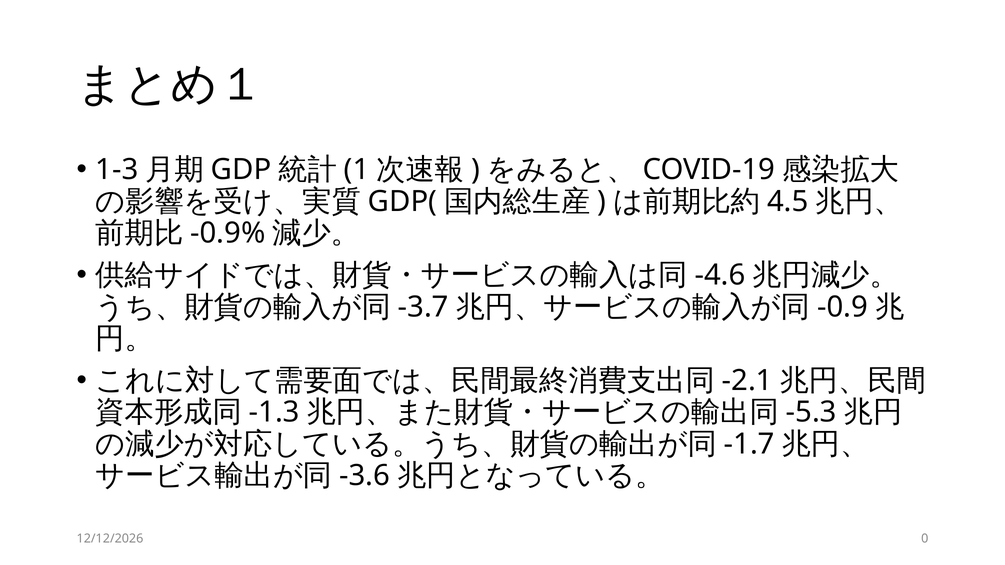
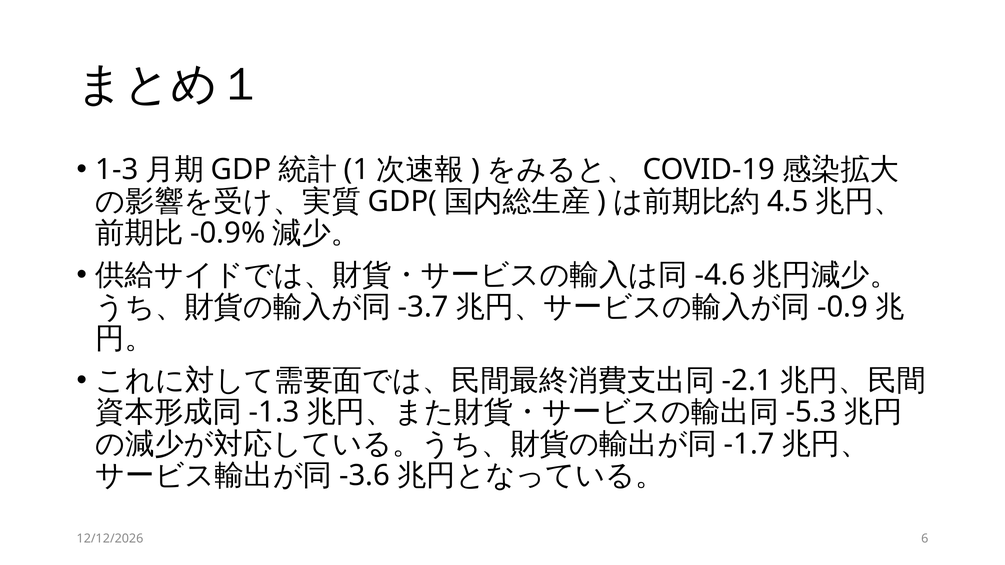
0: 0 -> 6 (925, 539)
